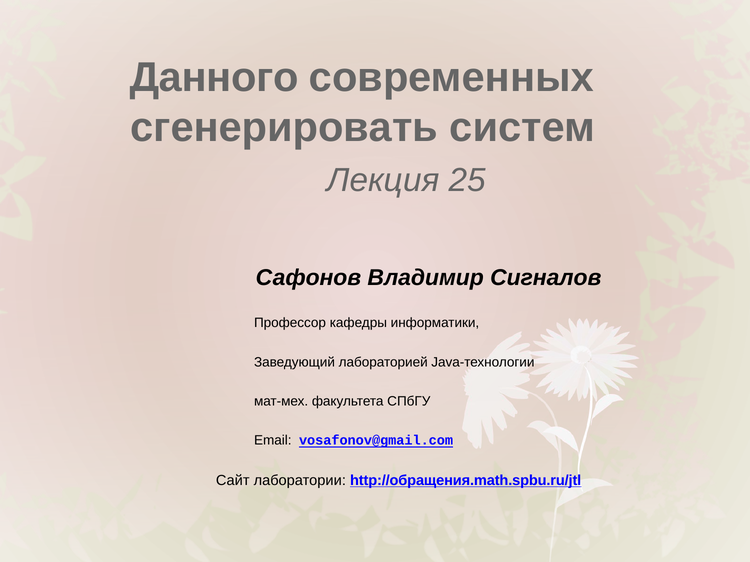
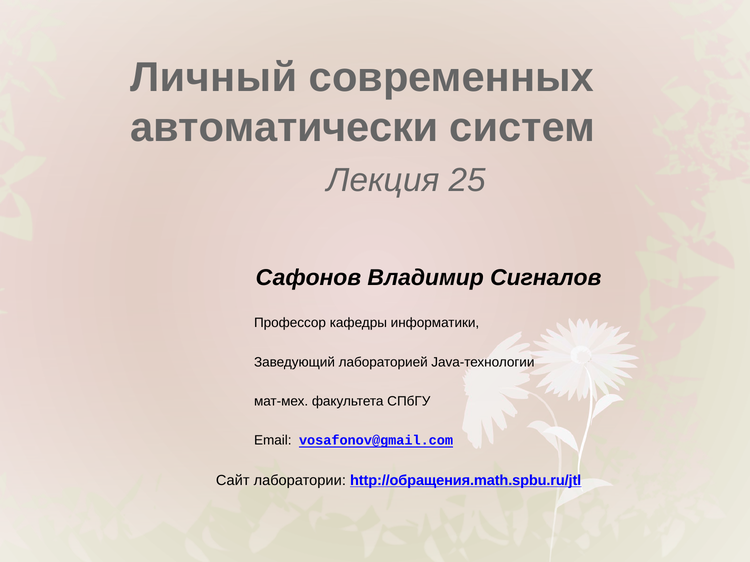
Данного: Данного -> Личный (214, 78)
сгенерировать: сгенерировать -> автоматически (284, 128)
